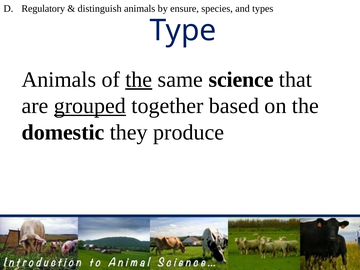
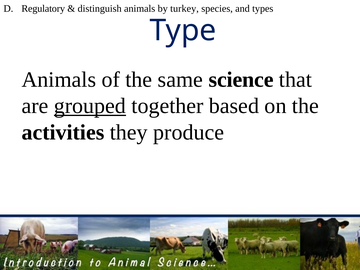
ensure: ensure -> turkey (185, 8)
the underline: present -> none (139, 80)
domestic: domestic -> activities (63, 132)
